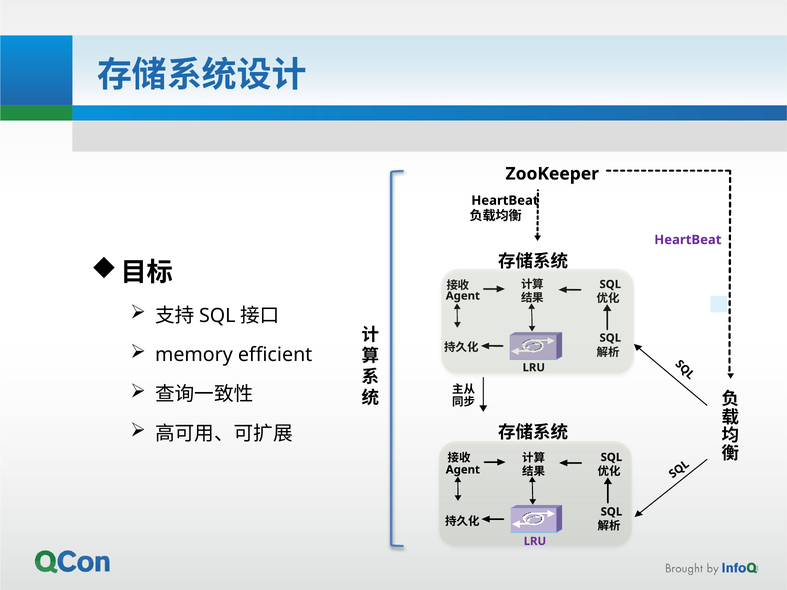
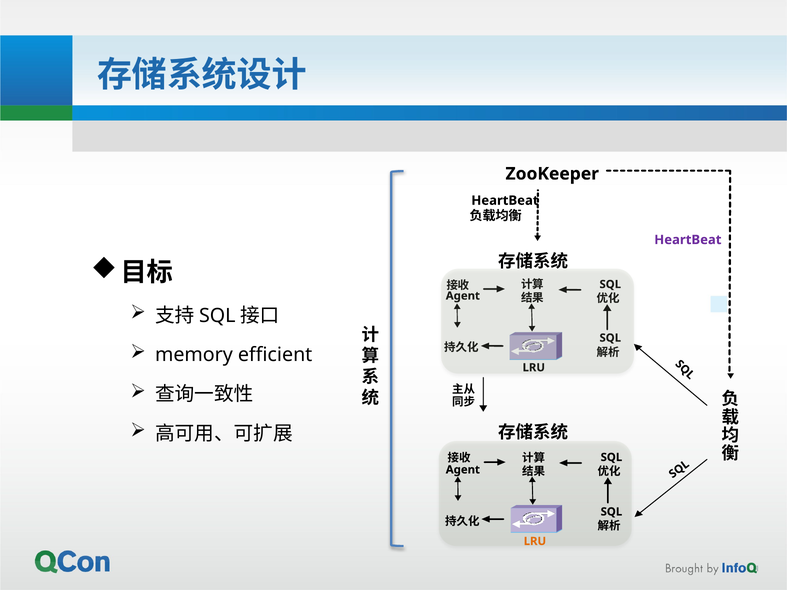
LRU colour: purple -> orange (535, 541)
